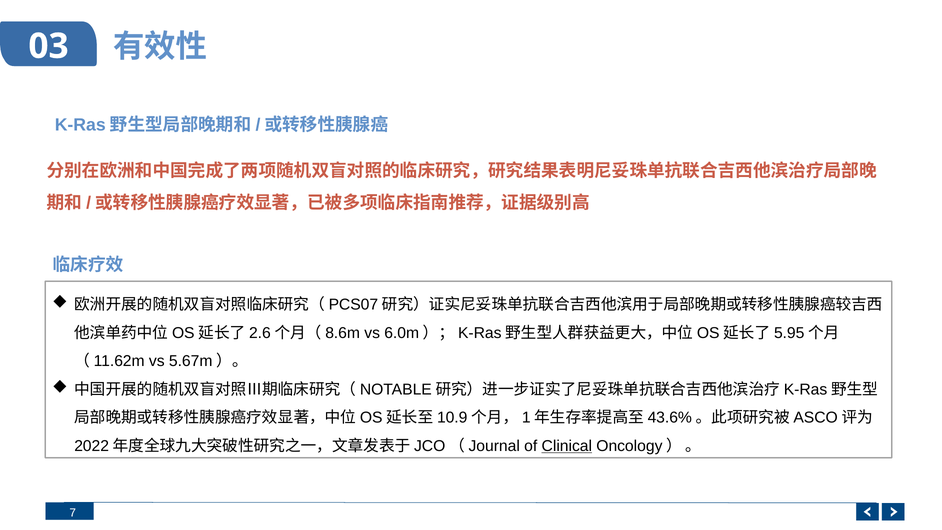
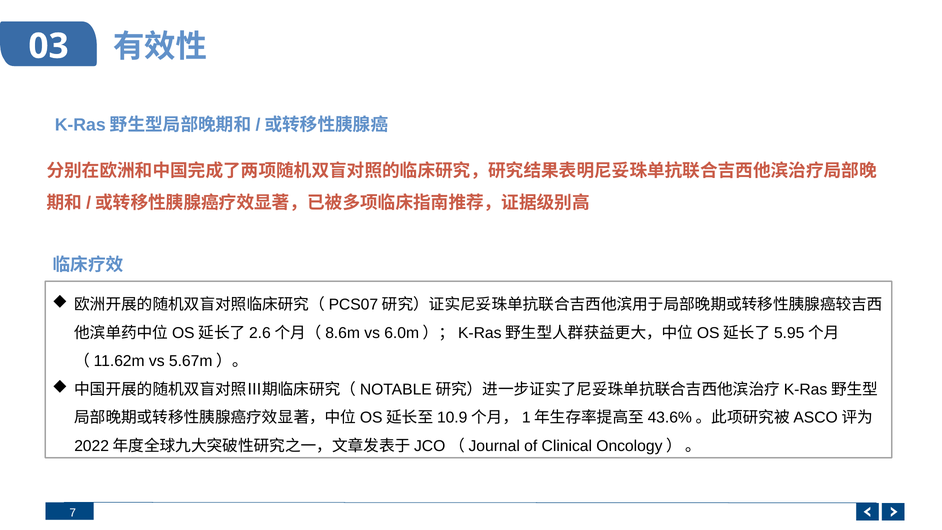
Clinical underline: present -> none (567, 446)
